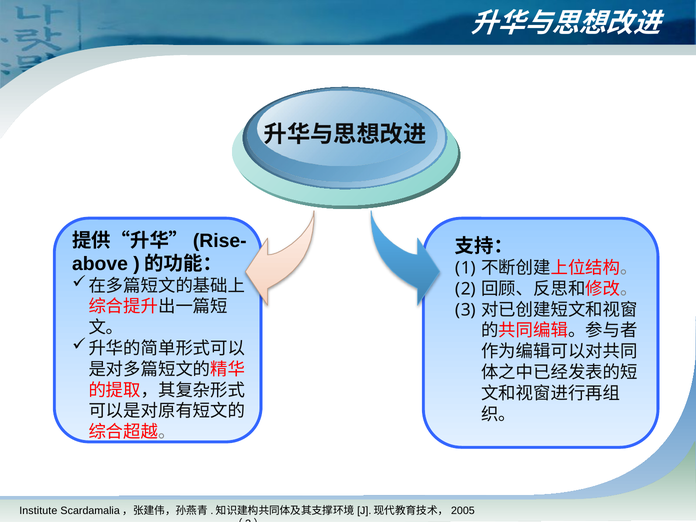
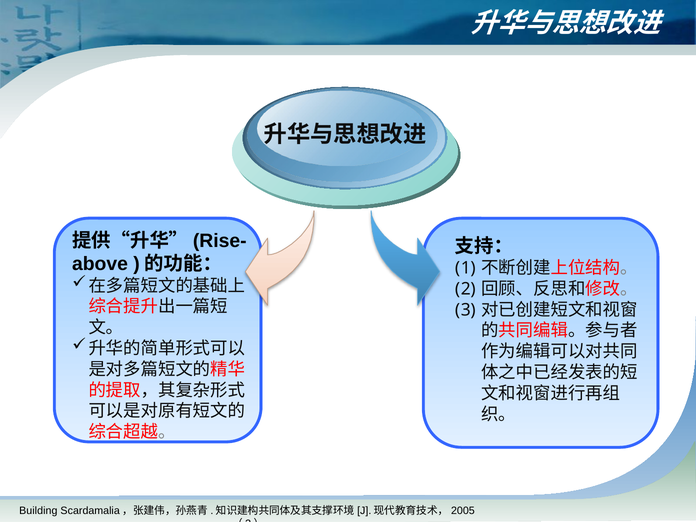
Institute: Institute -> Building (38, 511)
